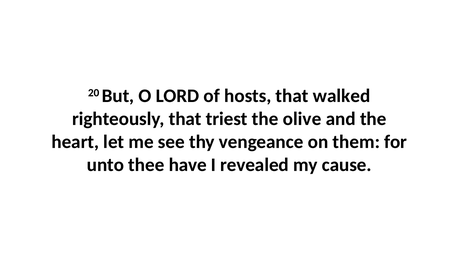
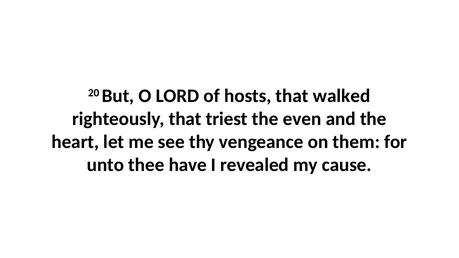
olive: olive -> even (302, 119)
